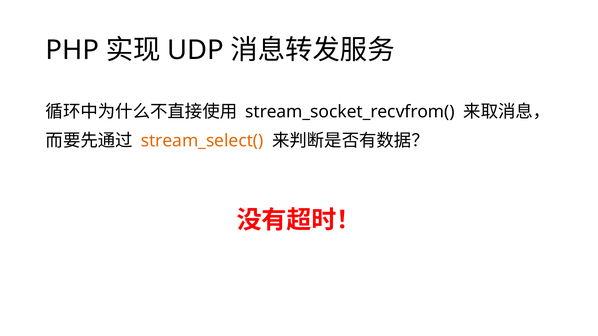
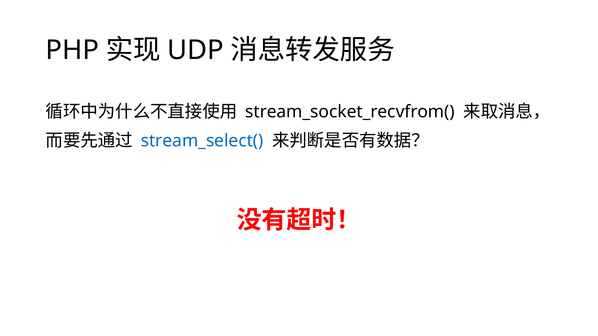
stream_select( colour: orange -> blue (202, 141)
